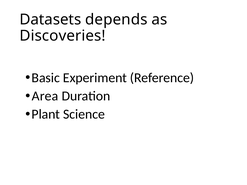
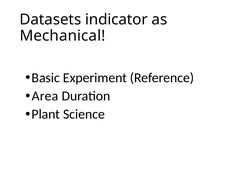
depends: depends -> indicator (116, 20)
Discoveries: Discoveries -> Mechanical (62, 36)
